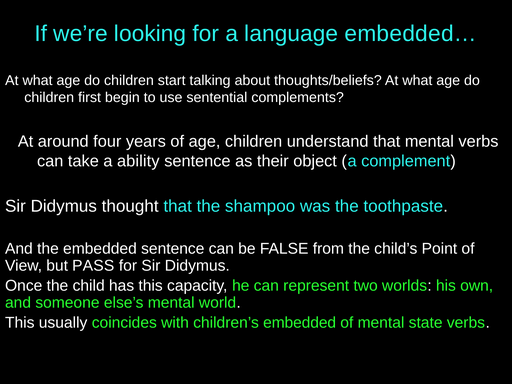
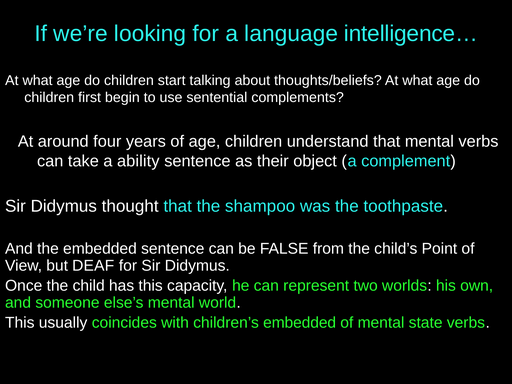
embedded…: embedded… -> intelligence… (411, 34)
PASS: PASS -> DEAF (93, 266)
